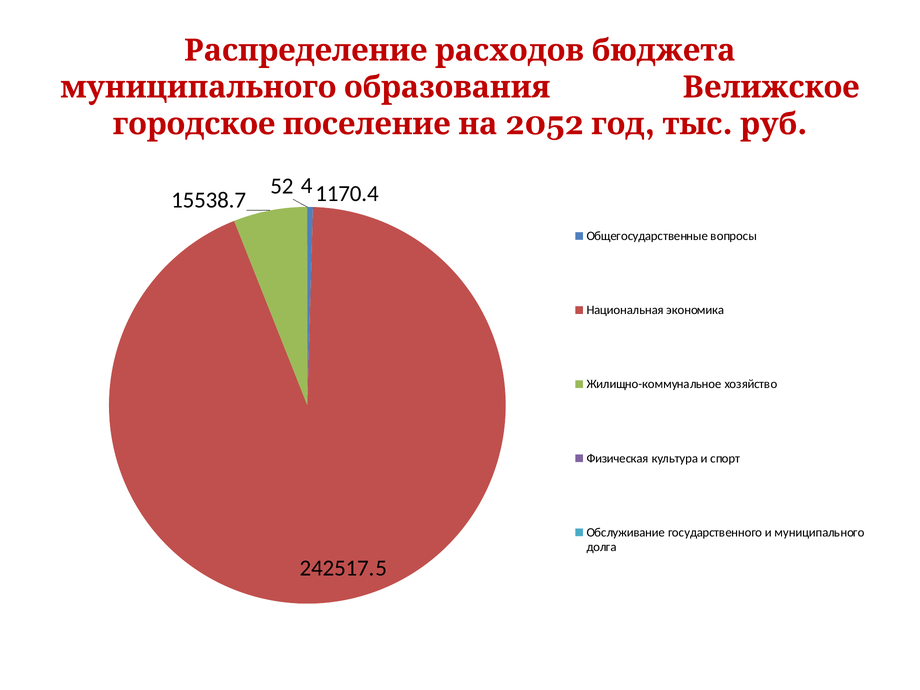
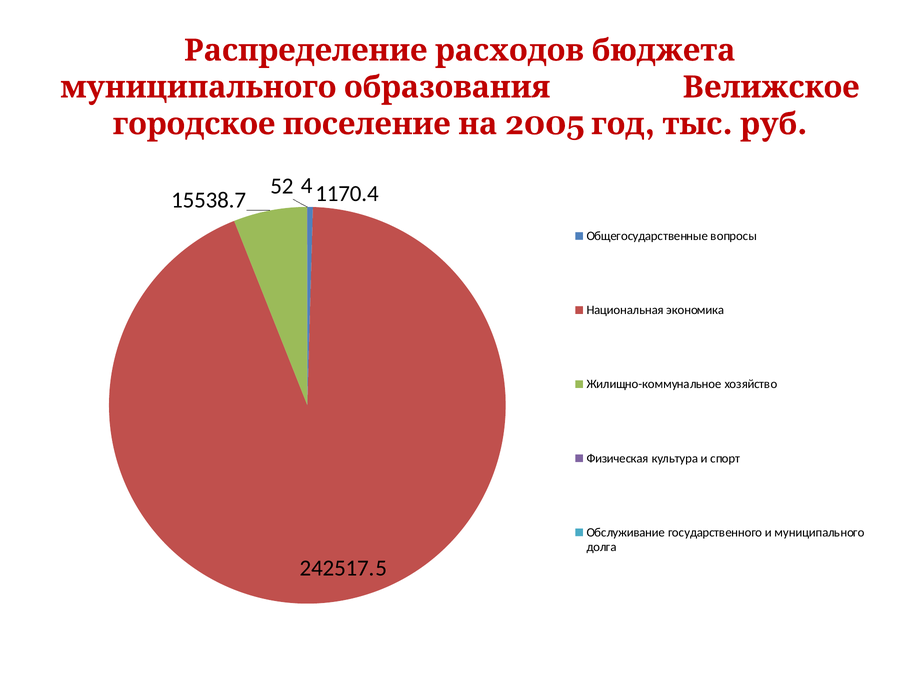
2052: 2052 -> 2005 (545, 124)
